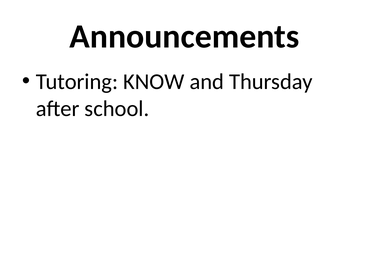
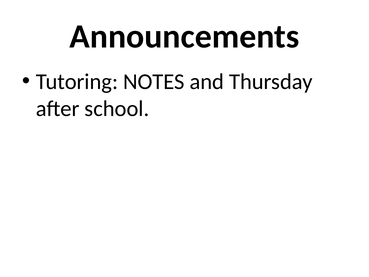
KNOW: KNOW -> NOTES (154, 82)
